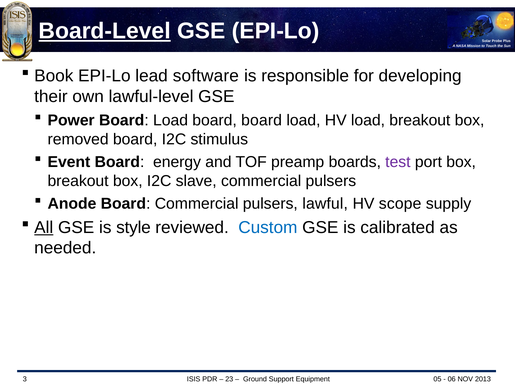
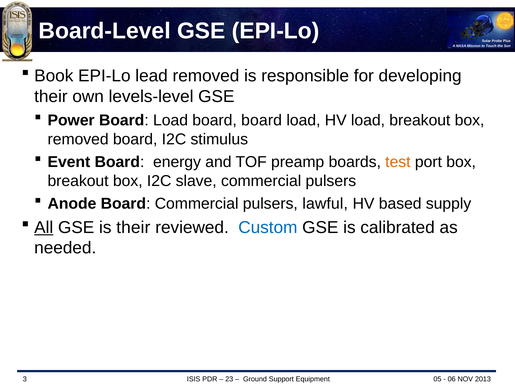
Board-Level underline: present -> none (105, 31)
lead software: software -> removed (206, 76)
lawful-level: lawful-level -> levels-level (151, 96)
test colour: purple -> orange (398, 162)
scope: scope -> based (400, 204)
is style: style -> their (133, 228)
